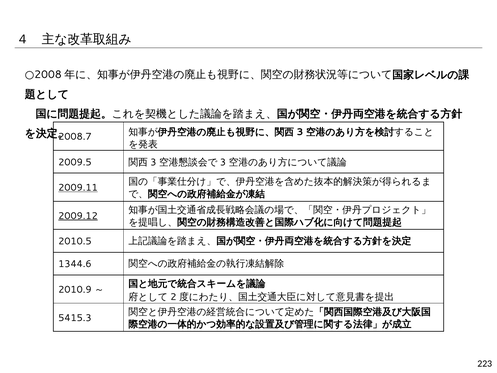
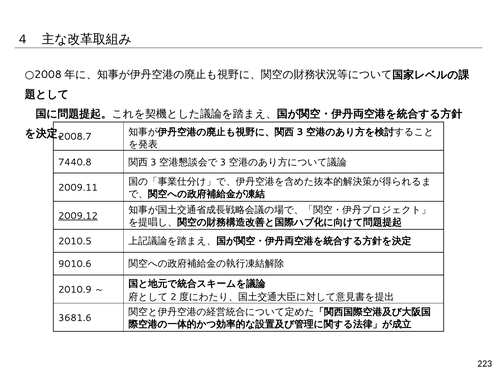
2009.5: 2009.5 -> 7440.8 (75, 162)
2009.11 underline: present -> none (78, 188)
1344.6: 1344.6 -> 9010.6 (75, 264)
5415.3: 5415.3 -> 3681.6 (75, 318)
